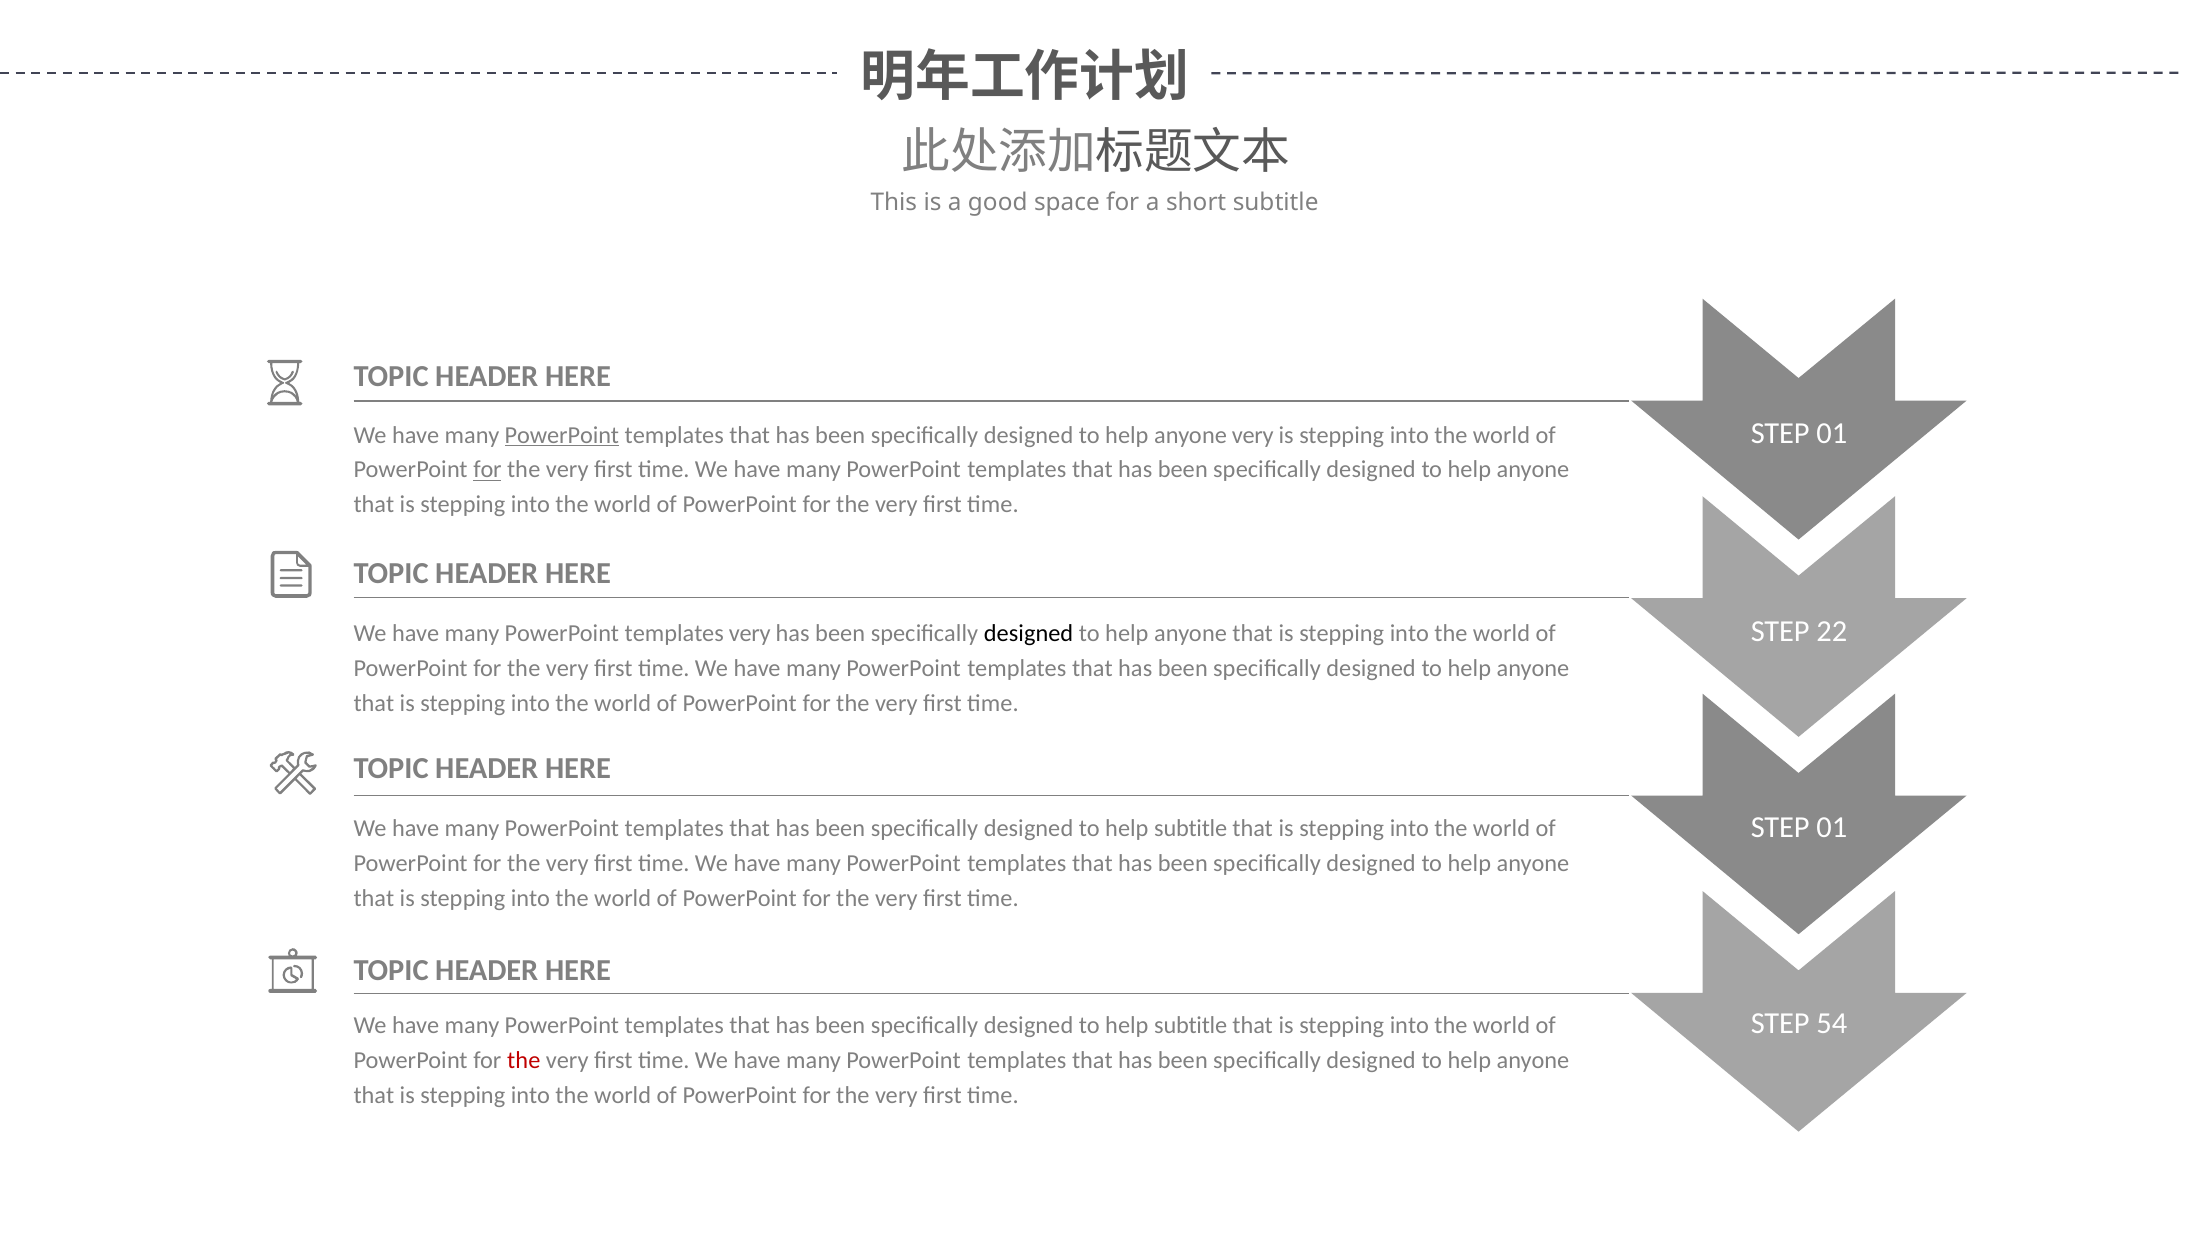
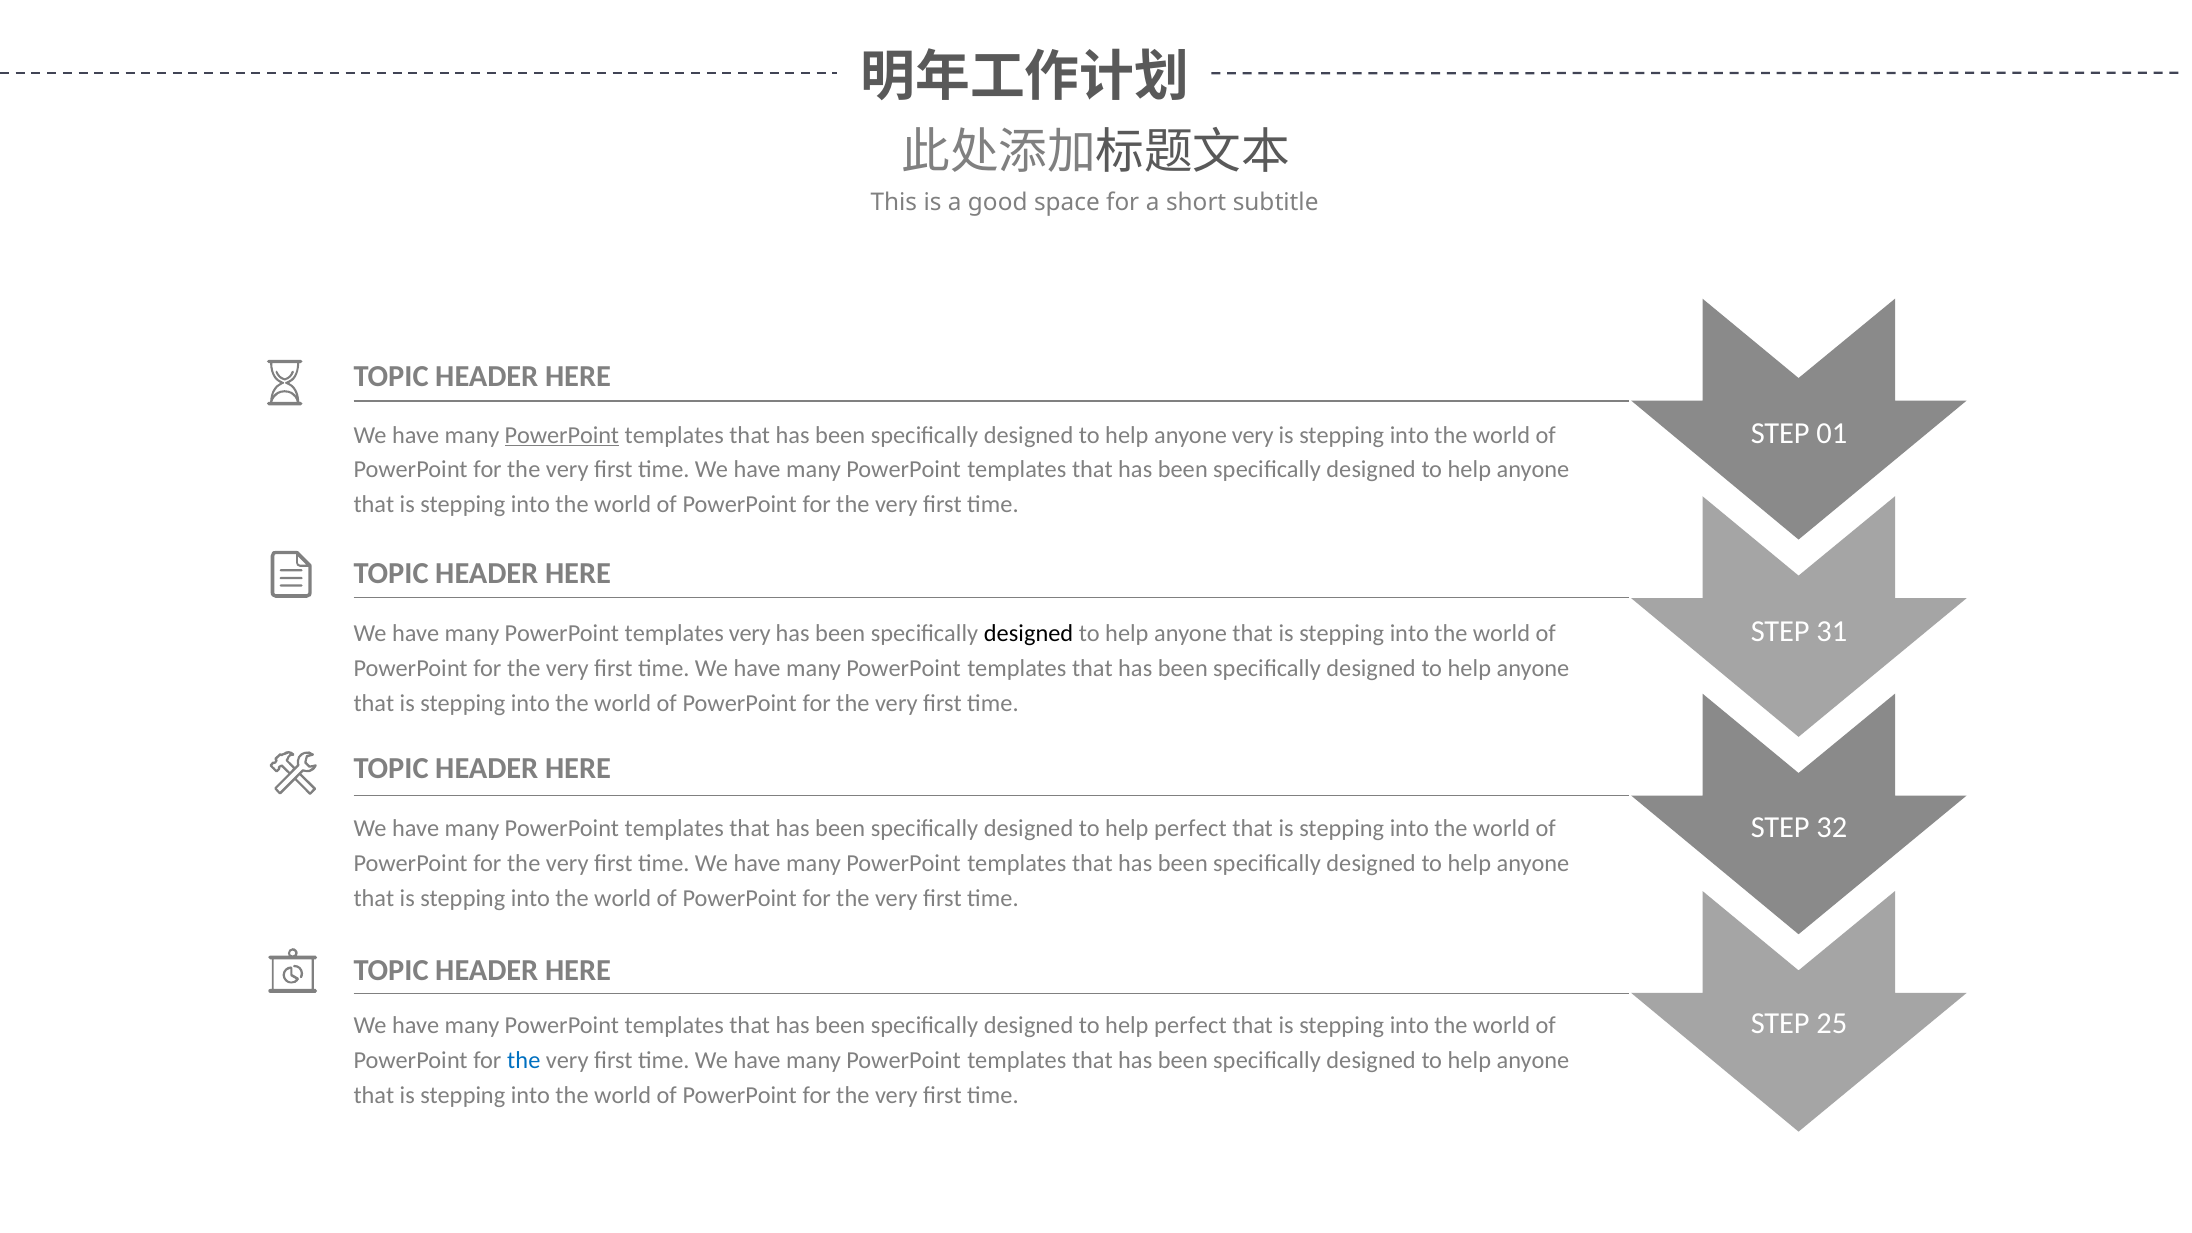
for underline: present -> none (487, 470)
22: 22 -> 31 (1832, 632)
01: 01 -> 32 (1832, 827)
subtitle: subtitle -> perfect (1190, 829)
54: 54 -> 25 (1832, 1024)
subtitle: subtitle -> perfect (1190, 1026)
the colour: red -> blue (524, 1061)
